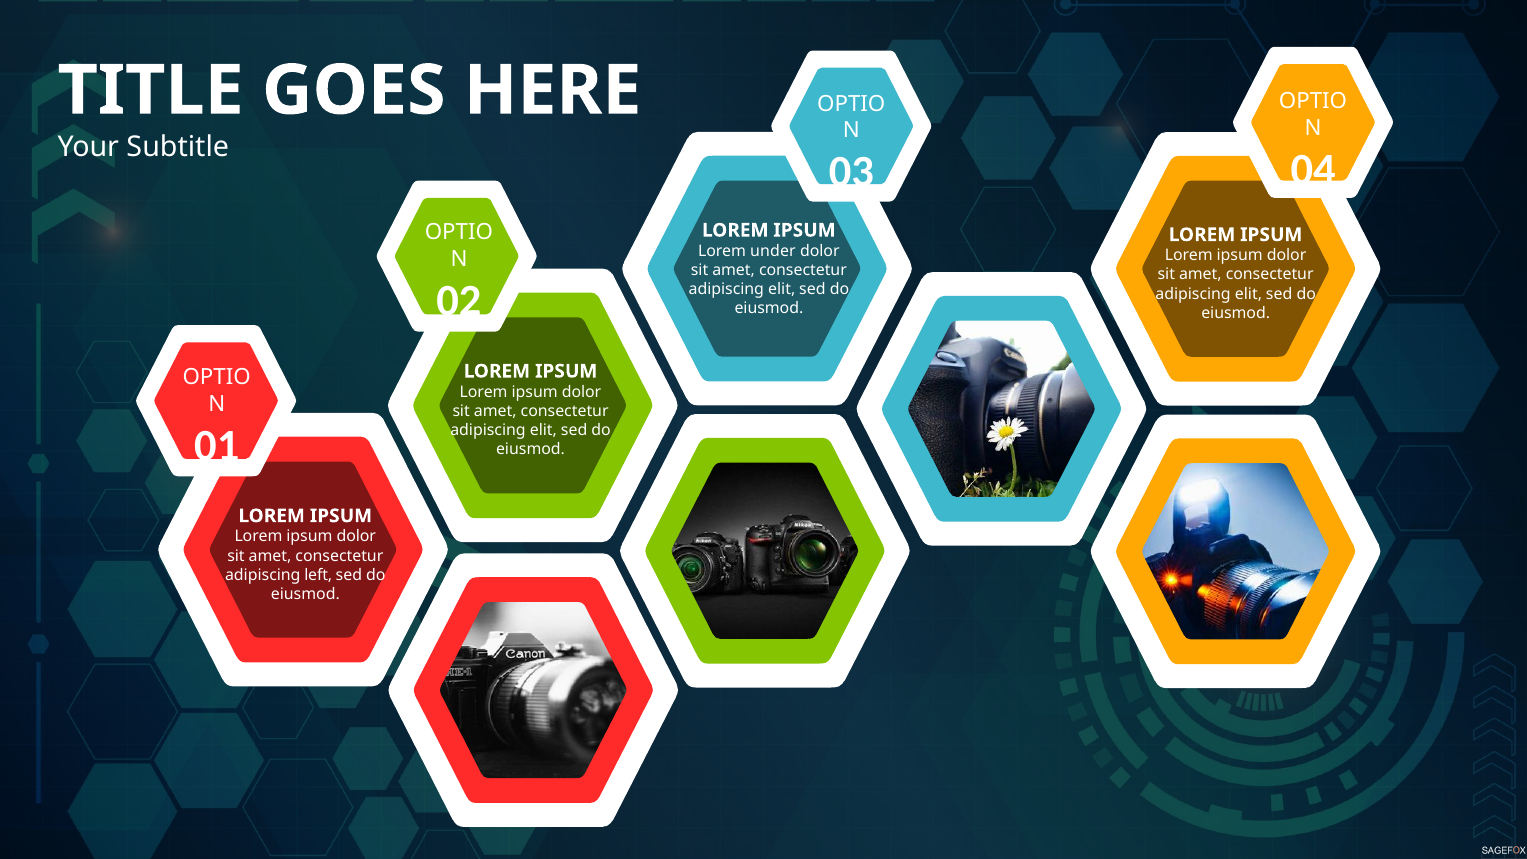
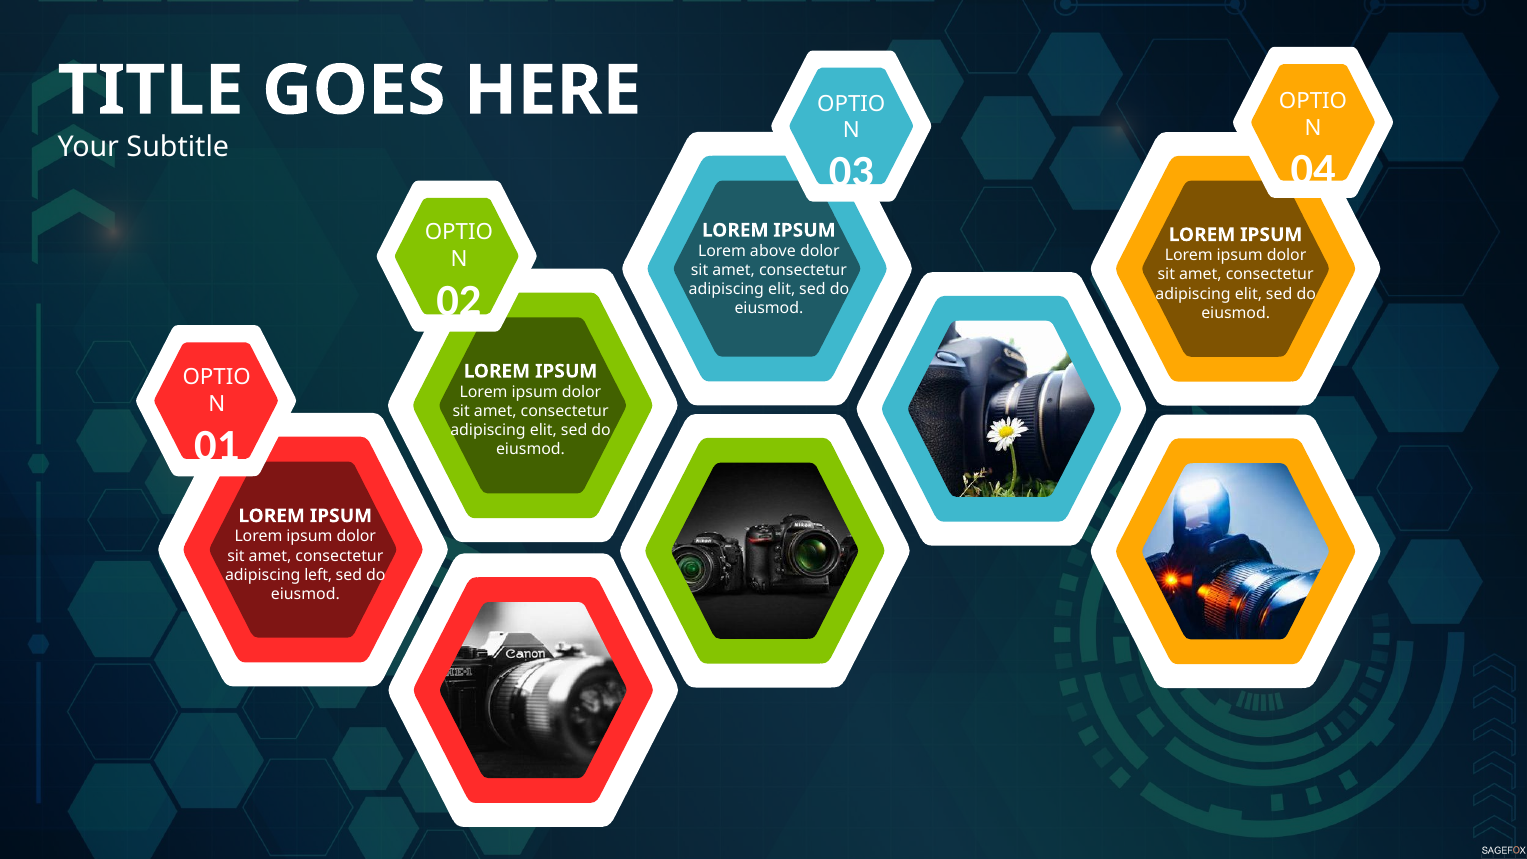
under: under -> above (773, 251)
